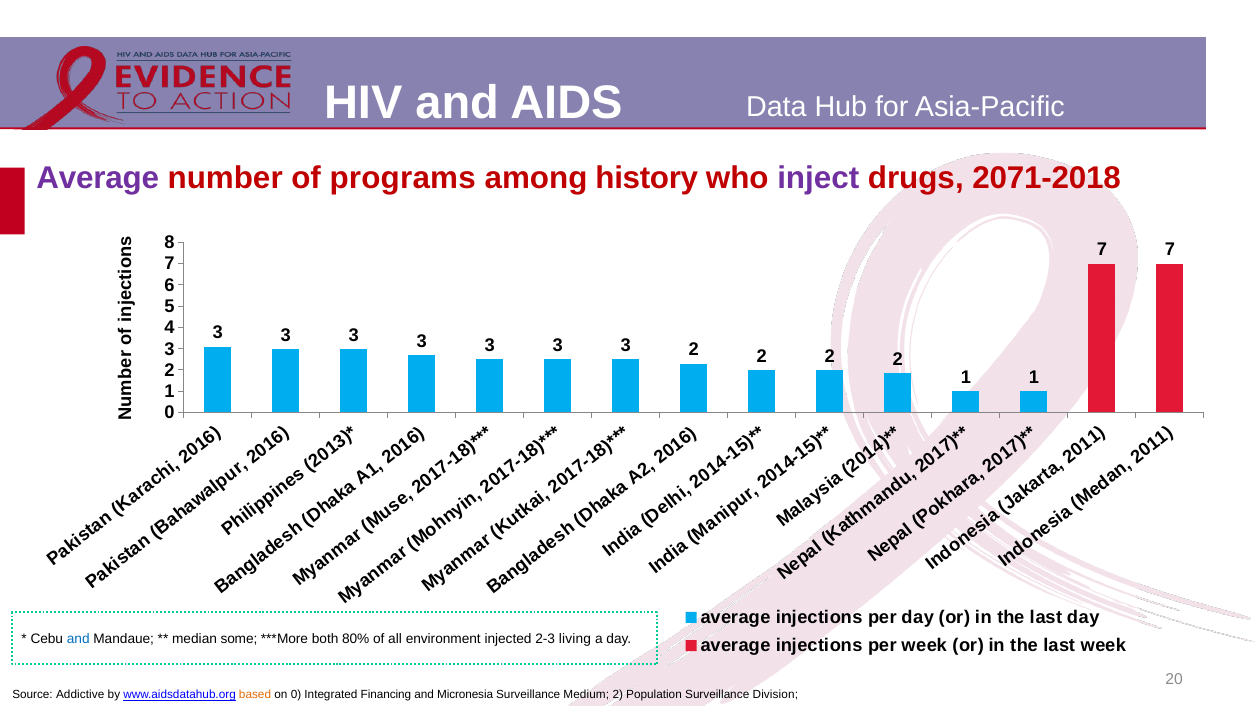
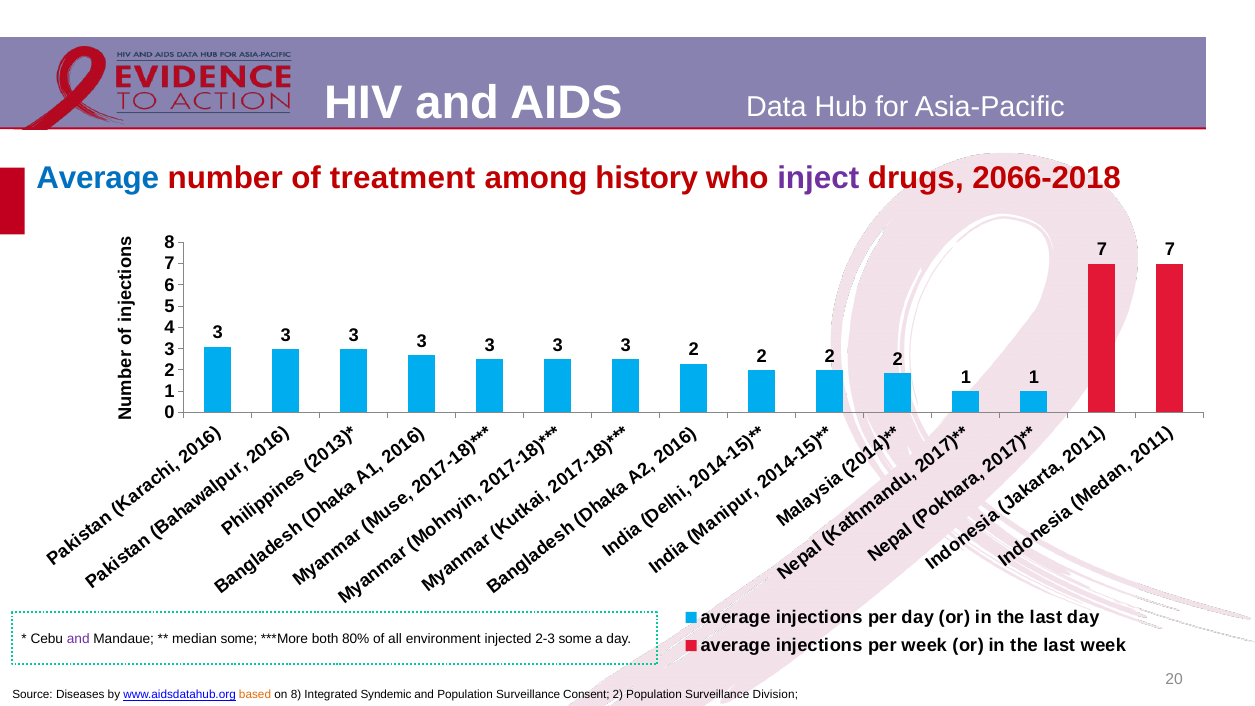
Average colour: purple -> blue (98, 178)
programs: programs -> treatment (403, 178)
2071-2018: 2071-2018 -> 2066-2018 (1047, 178)
and colour: blue -> purple (78, 639)
2-3 living: living -> some (575, 639)
Addictive: Addictive -> Diseases (80, 695)
on 0: 0 -> 8 (296, 695)
Financing: Financing -> Syndemic (386, 695)
and Micronesia: Micronesia -> Population (465, 695)
Medium: Medium -> Consent (586, 695)
